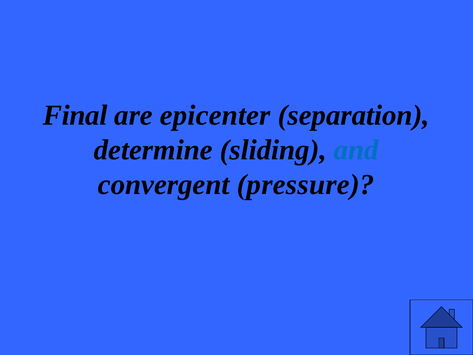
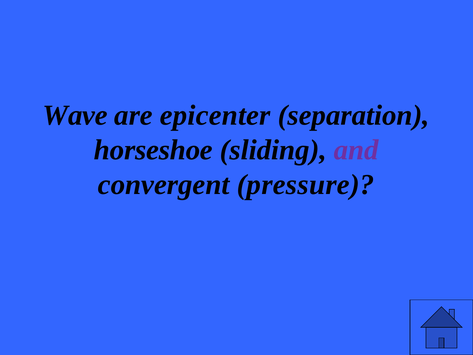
Final: Final -> Wave (75, 115)
determine: determine -> horseshoe (153, 150)
and colour: blue -> purple (356, 150)
